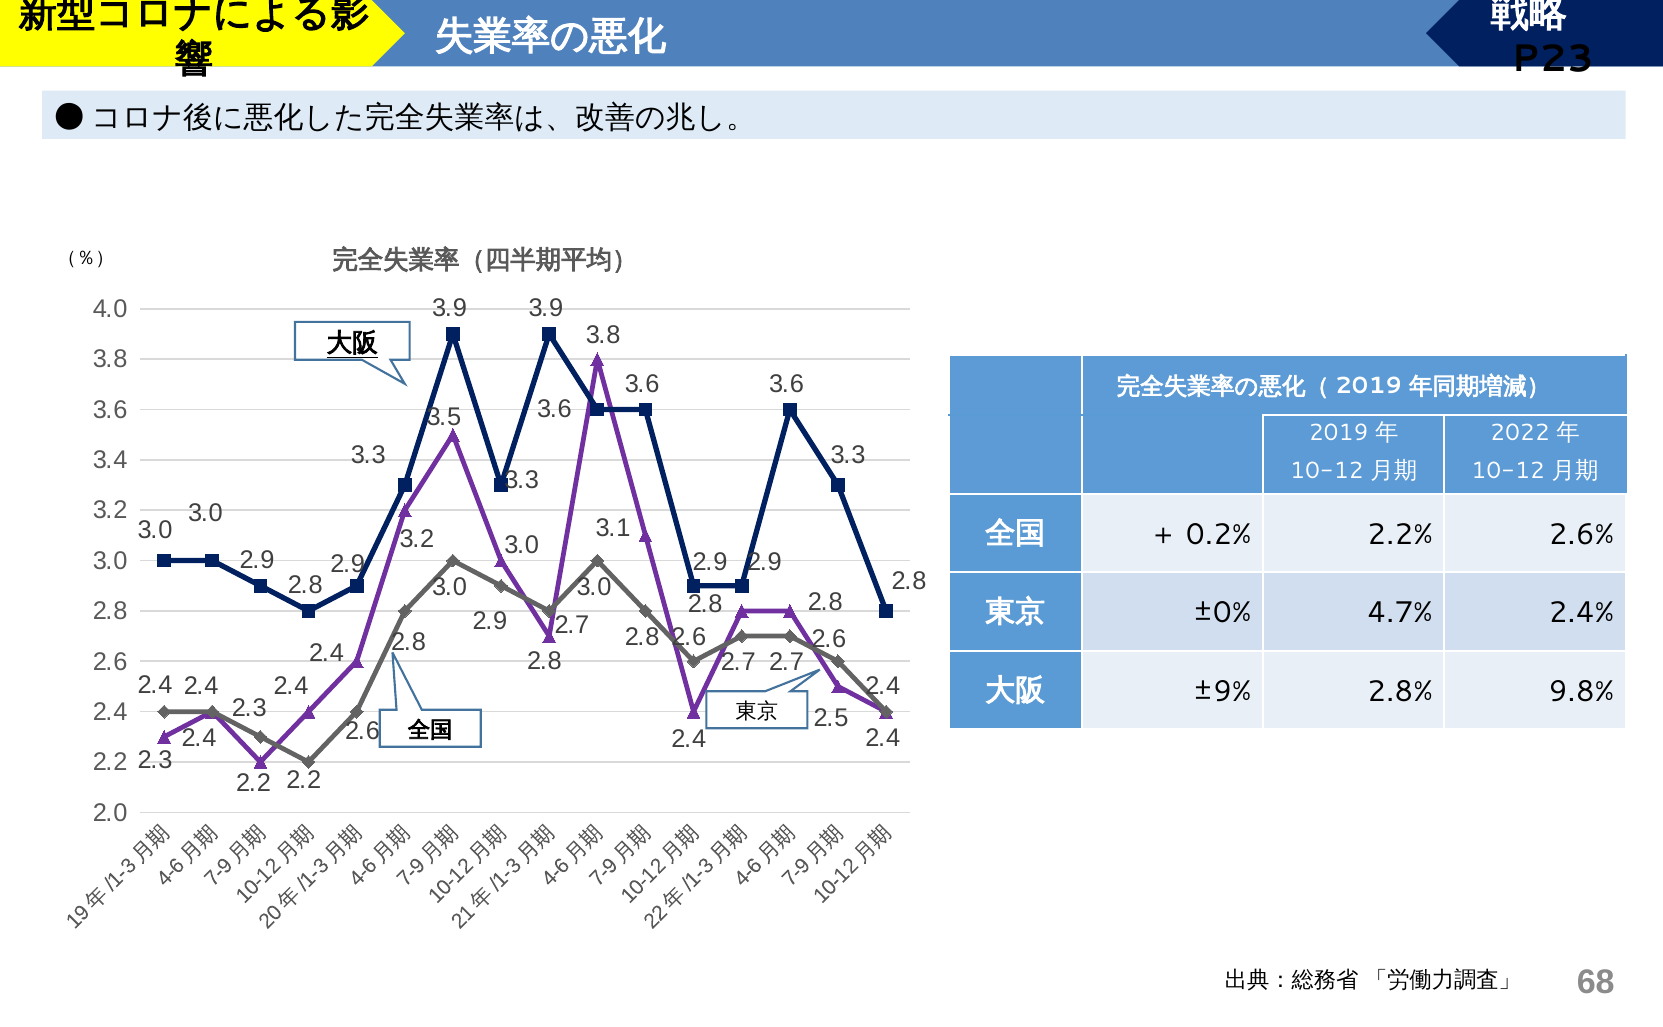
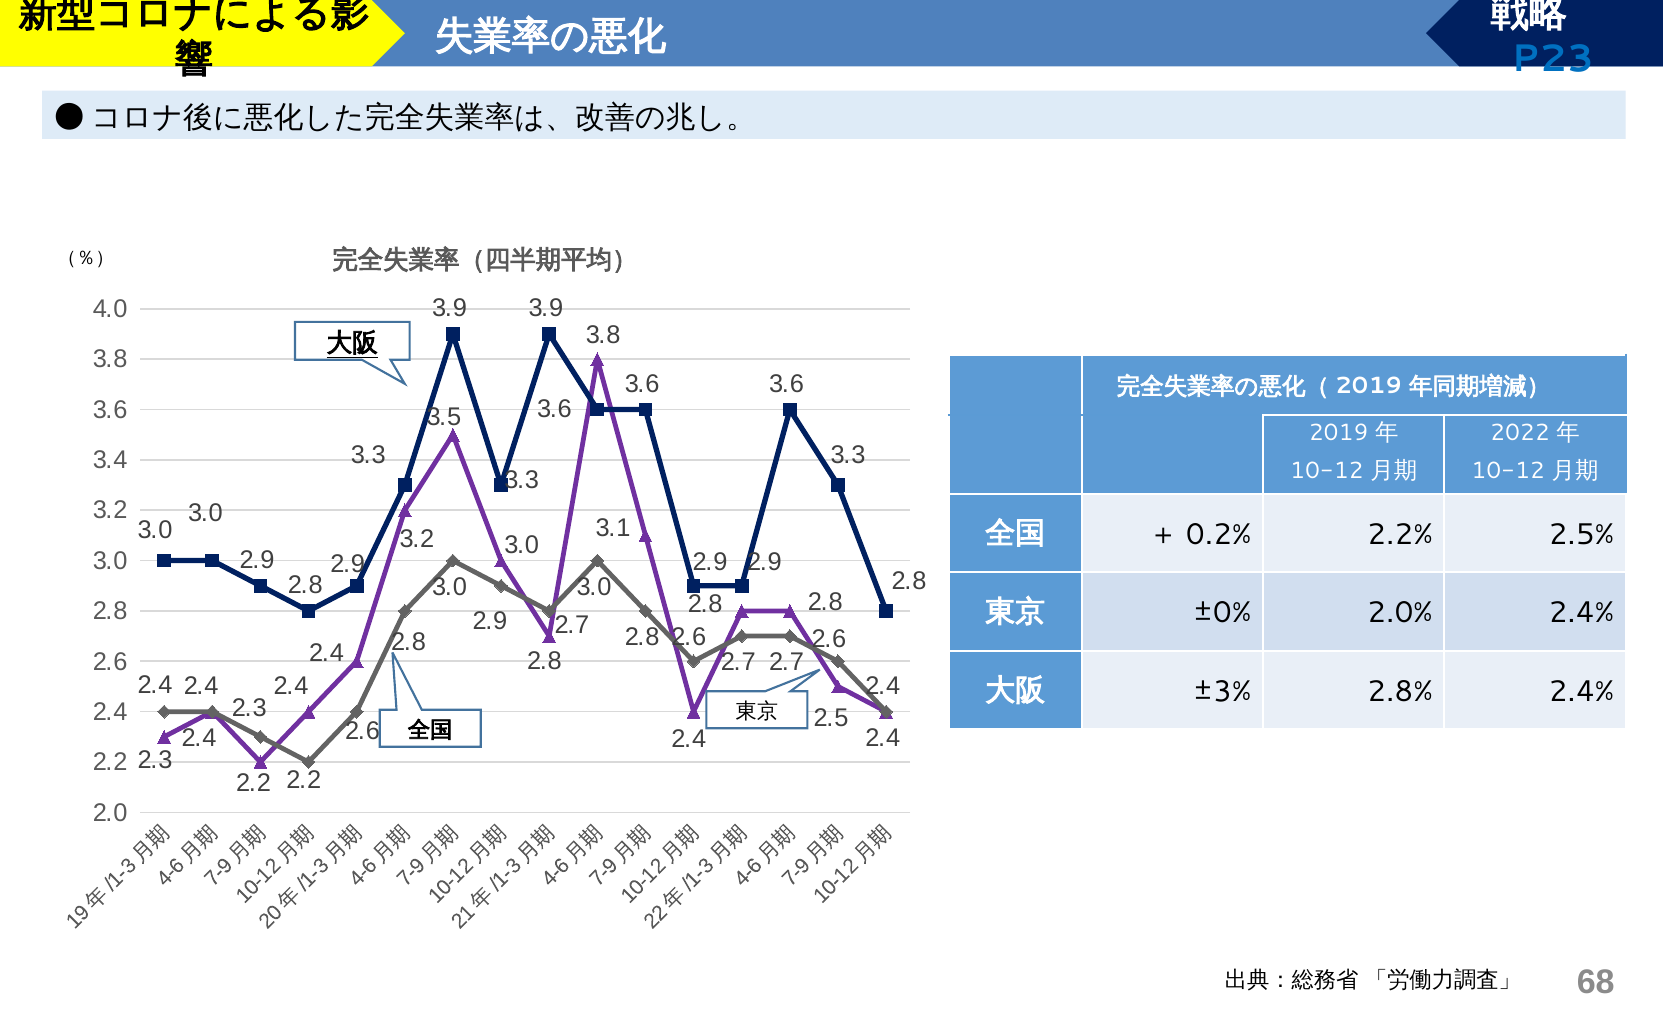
P23 colour: black -> blue (1553, 59)
2.6%: 2.6% -> 2.5% (1581, 535)
4.7%: 4.7% -> 2.0% (1400, 613)
±9%: ±9% -> ±3% (1222, 692)
2.8% 9.8%: 9.8% -> 2.4% (1581, 692)
